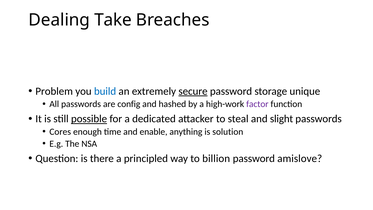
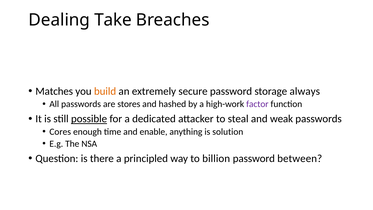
Problem: Problem -> Matches (54, 91)
build colour: blue -> orange (105, 91)
secure underline: present -> none (193, 91)
unique: unique -> always (305, 91)
config: config -> stores (129, 104)
slight: slight -> weak (282, 119)
amislove: amislove -> between (300, 158)
